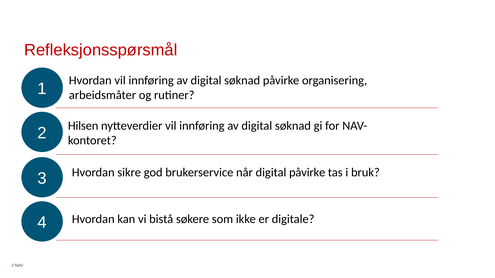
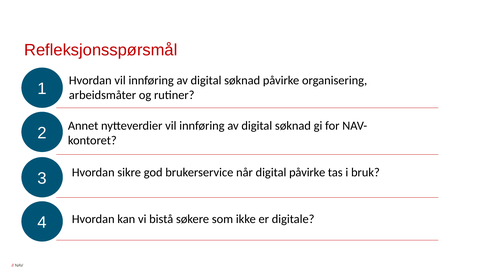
Hilsen: Hilsen -> Annet (83, 126)
